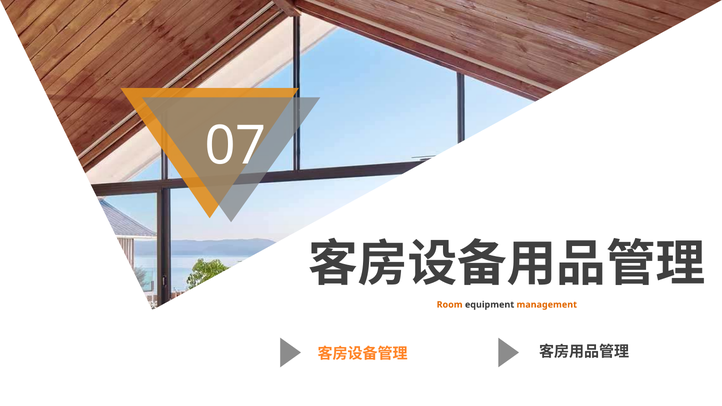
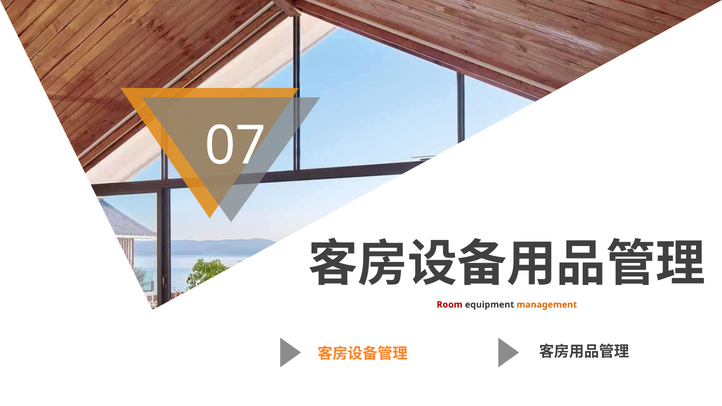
Room colour: orange -> red (450, 305)
